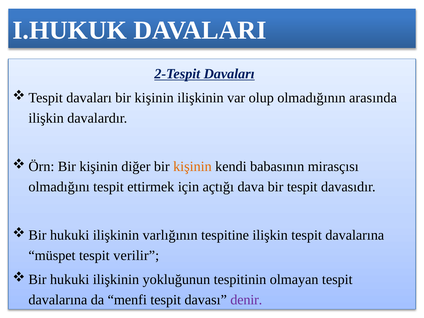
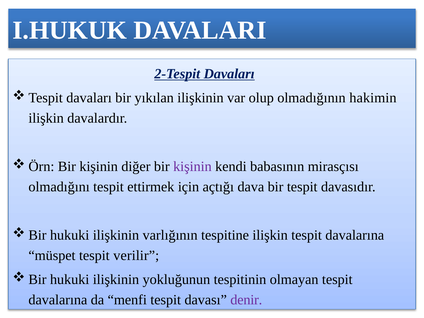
davaları bir kişinin: kişinin -> yıkılan (154, 98)
arasında: arasında -> hakimin (373, 98)
kişinin colour: orange -> purple (192, 167)
